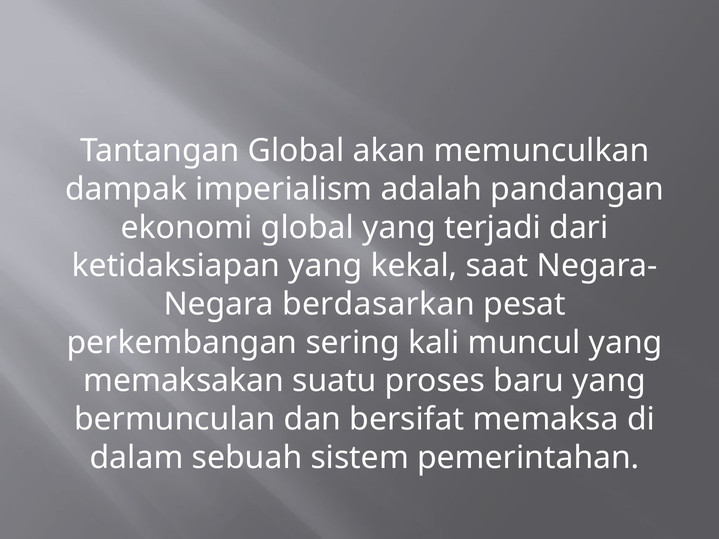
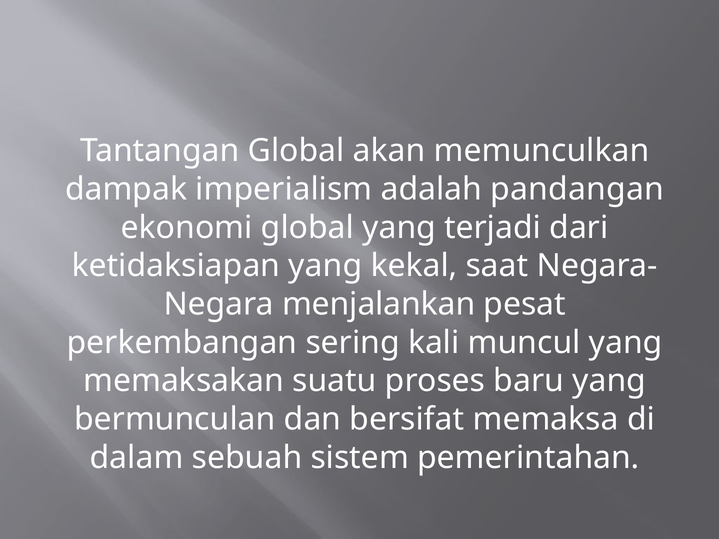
berdasarkan: berdasarkan -> menjalankan (379, 304)
